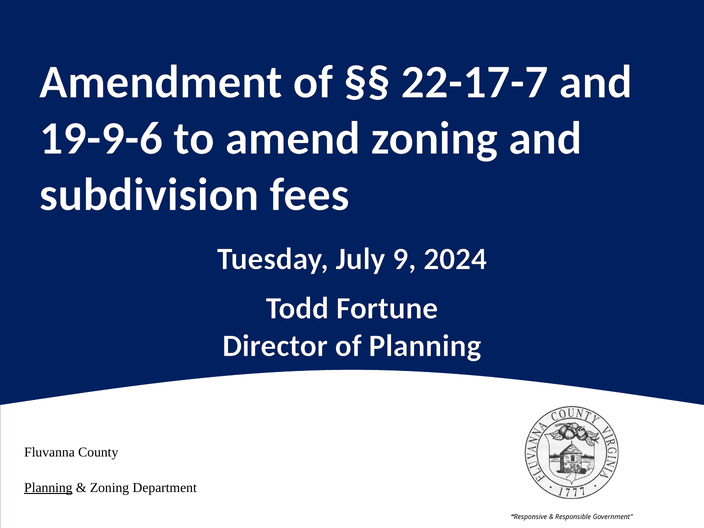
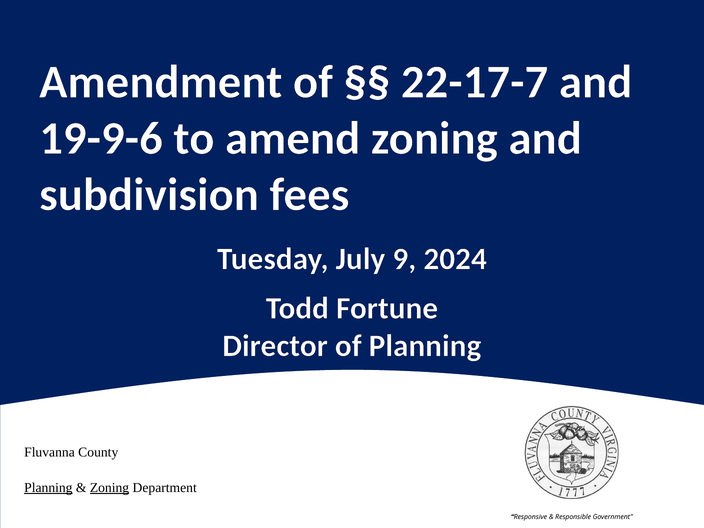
Zoning underline: none -> present (110, 488)
